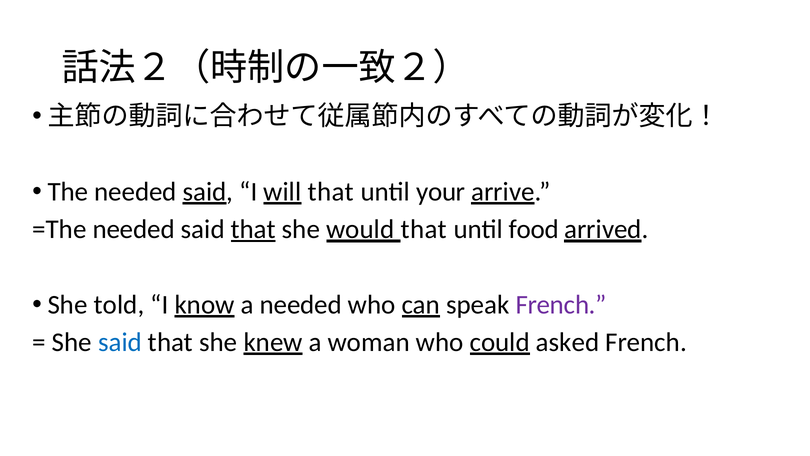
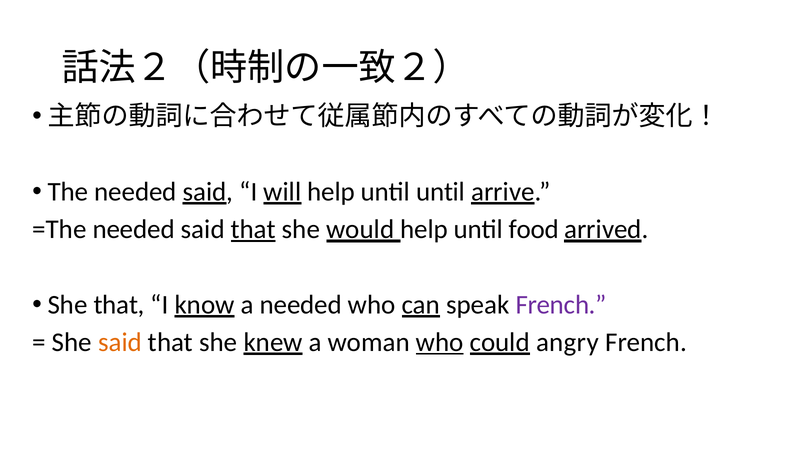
that: that -> help (331, 192)
until your: your -> until (441, 192)
that: that -> help (424, 229)
She told: told -> that (119, 304)
said colour: blue -> orange (120, 342)
who underline: none -> present (440, 342)
asked: asked -> angry (567, 342)
